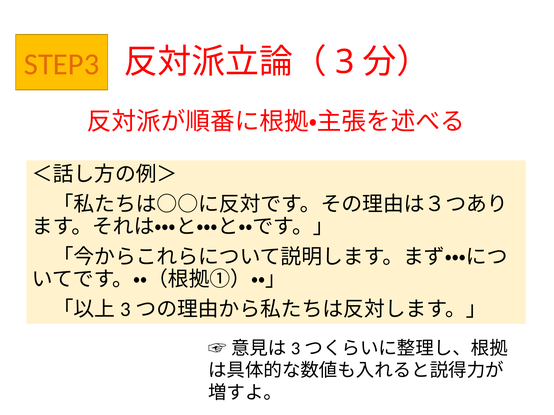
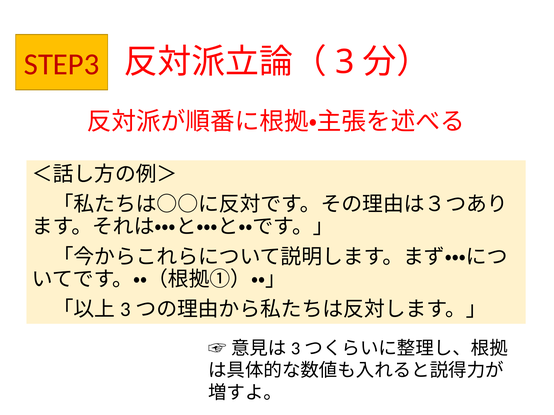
STEP3 colour: orange -> red (62, 64)
